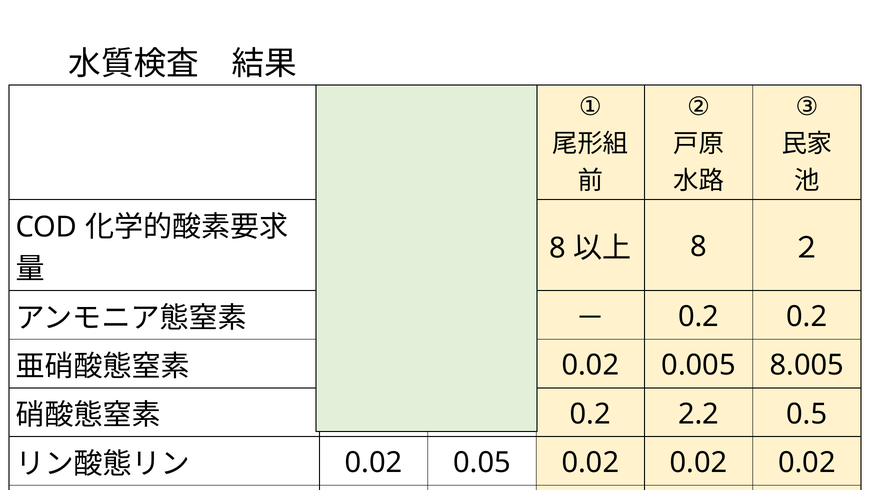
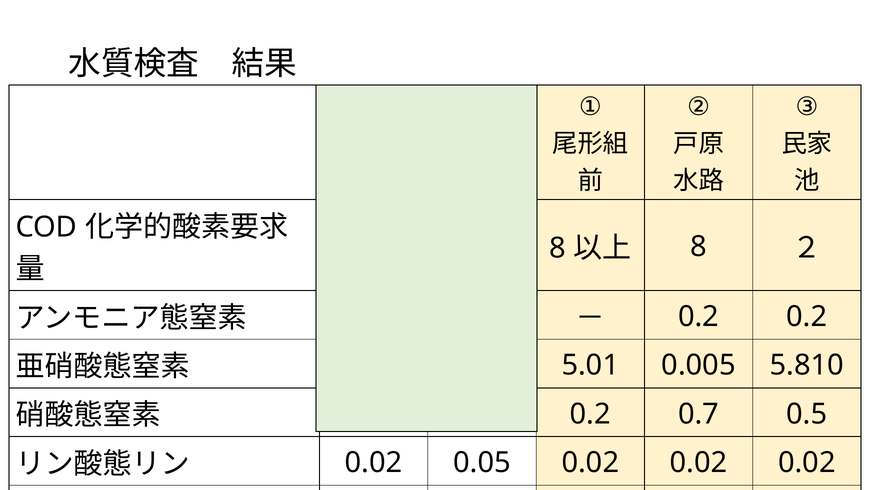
0.02: 0.02 -> 5.01 (590, 365)
8.005: 8.005 -> 5.810 (807, 365)
2.2: 2.2 -> 0.7 (699, 414)
